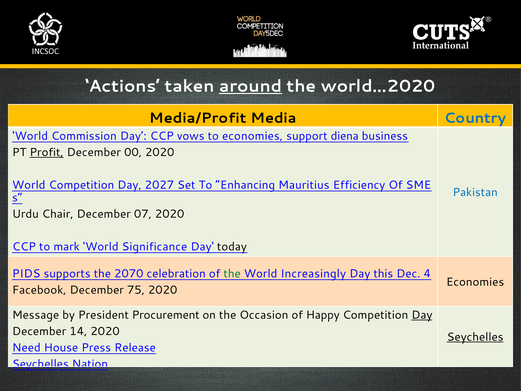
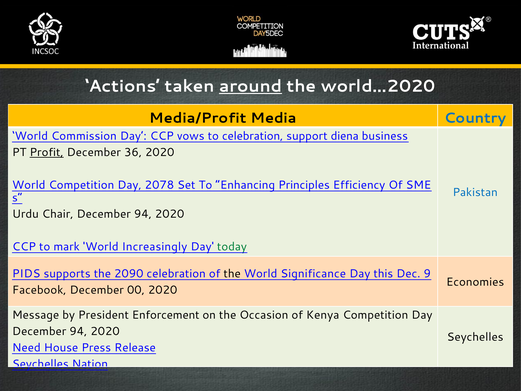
to economies: economies -> celebration (253, 136)
00: 00 -> 36 (133, 152)
2027: 2027 -> 2078 (159, 185)
Mauritius: Mauritius -> Principles (304, 185)
07: 07 -> 94 (143, 214)
Significance: Significance -> Increasingly (154, 247)
today colour: black -> green (232, 247)
2070: 2070 -> 2090 (129, 274)
the colour: green -> black (232, 274)
Increasingly: Increasingly -> Significance (313, 274)
4: 4 -> 9 (427, 274)
75: 75 -> 00 (136, 290)
Procurement: Procurement -> Enforcement (166, 315)
Happy: Happy -> Kenya (323, 315)
Day underline: present -> none (422, 315)
14: 14 -> 94 (78, 331)
Seychelles underline: present -> none (475, 337)
